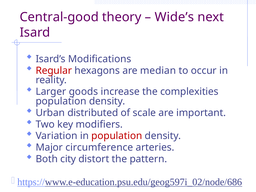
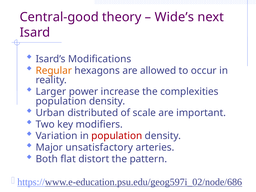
Regular colour: red -> orange (54, 71)
median: median -> allowed (158, 71)
goods: goods -> power (84, 92)
circumference: circumference -> unsatisfactory (99, 147)
city: city -> flat (68, 159)
